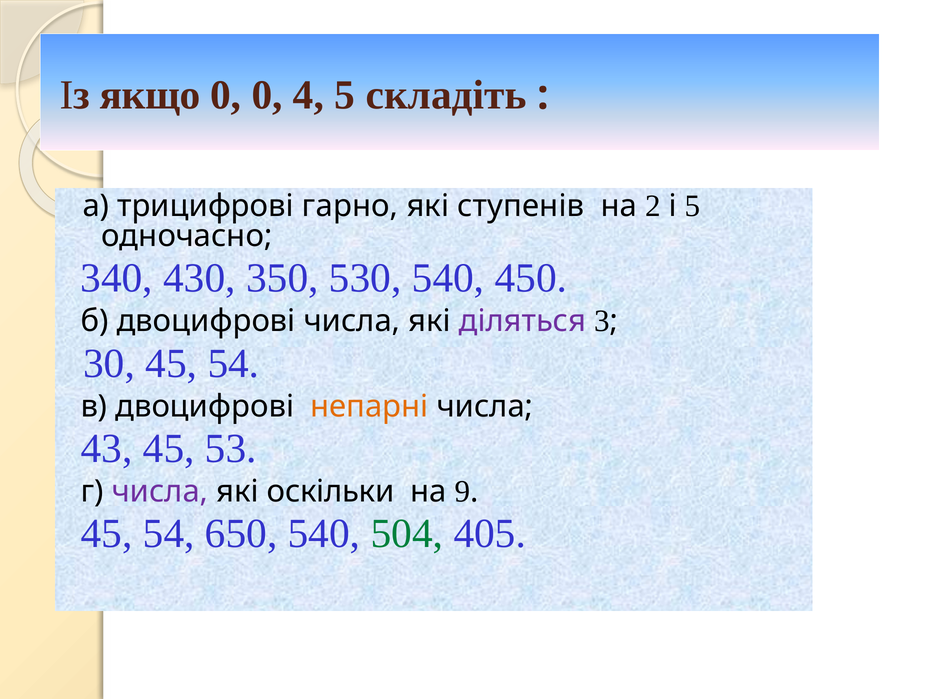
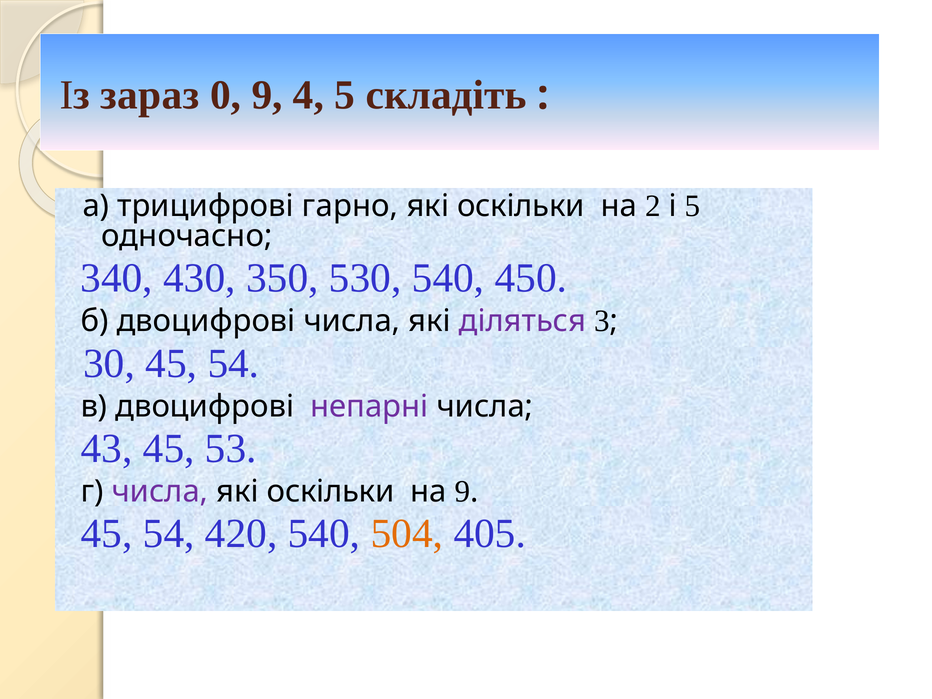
якщо: якщо -> зараз (150, 95)
0 0: 0 -> 9 (267, 95)
ступенів: ступенів -> оскільки (521, 206)
непарні colour: orange -> purple (369, 406)
650: 650 -> 420 (241, 534)
504 colour: green -> orange (407, 534)
